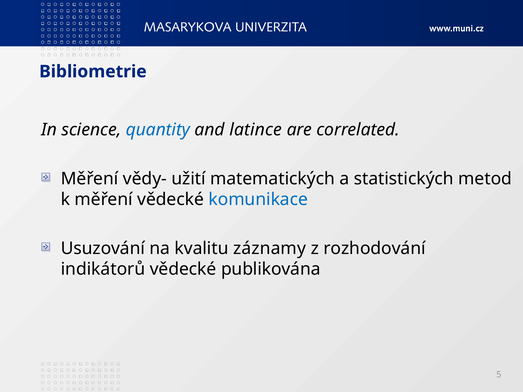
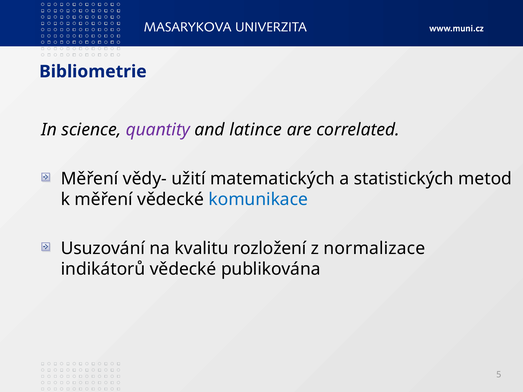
quantity colour: blue -> purple (158, 130)
záznamy: záznamy -> rozložení (270, 248)
rozhodování: rozhodování -> normalizace (374, 248)
